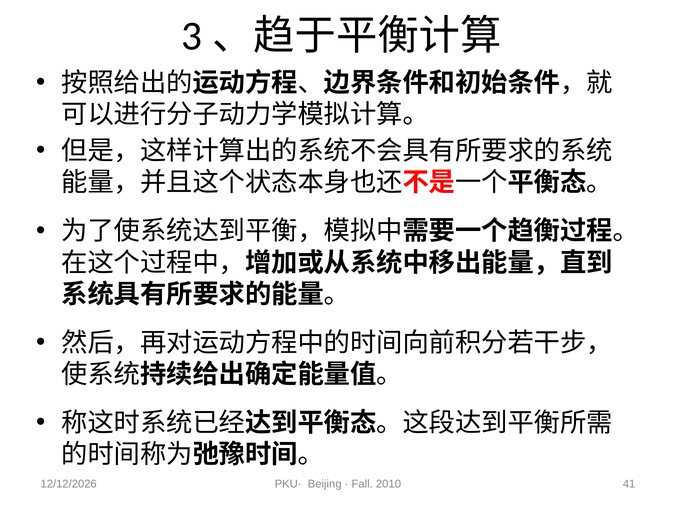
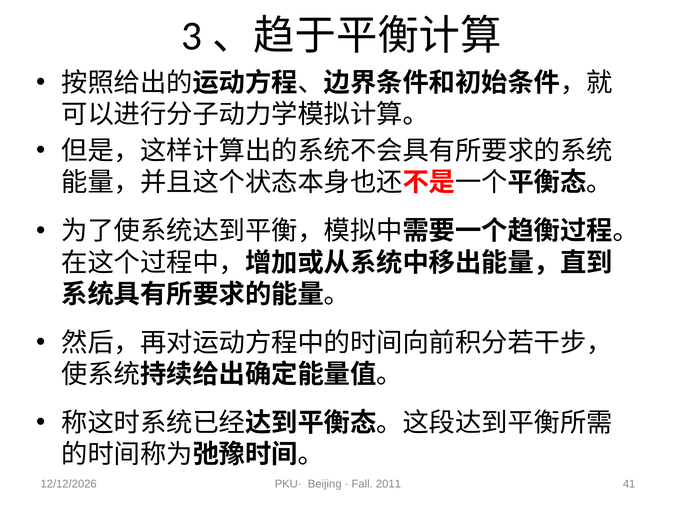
2010: 2010 -> 2011 (388, 484)
